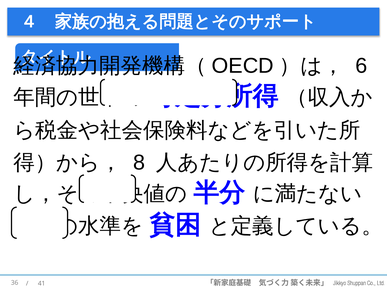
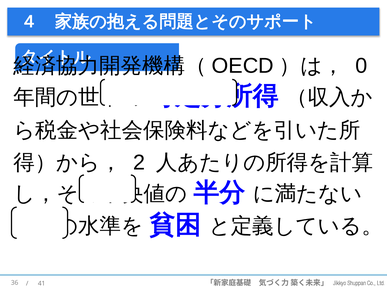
6: 6 -> 0 (361, 66)
8: 8 -> 2 (139, 163)
